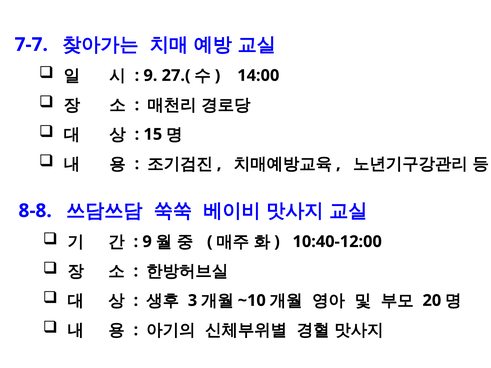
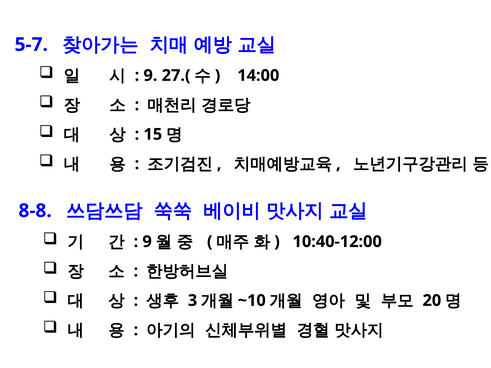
7-7: 7-7 -> 5-7 (31, 45)
